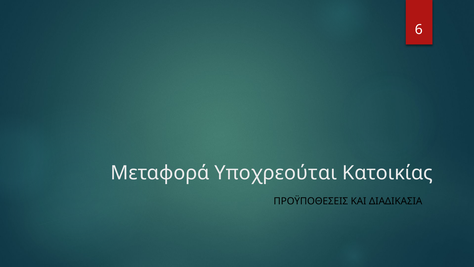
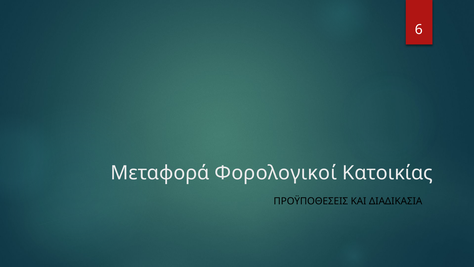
Υποχρεούται: Υποχρεούται -> Φορολογικοί (276, 173)
